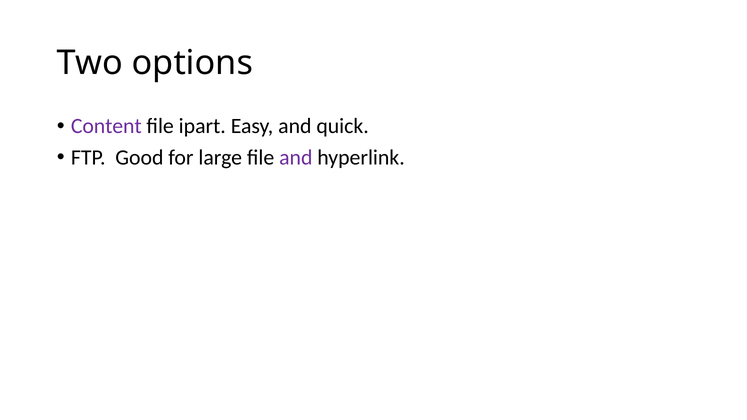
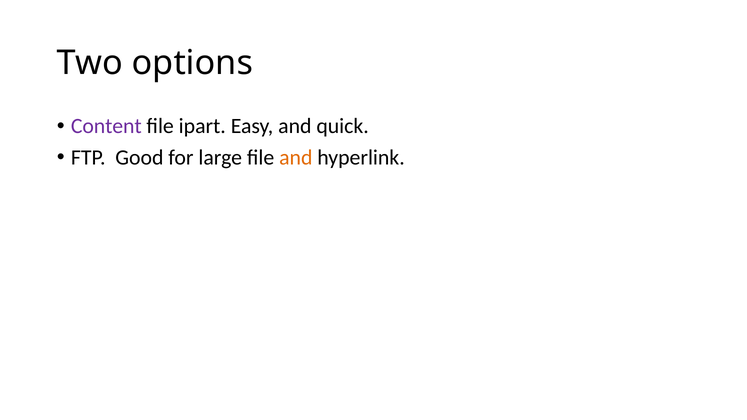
and colour: purple -> orange (296, 158)
